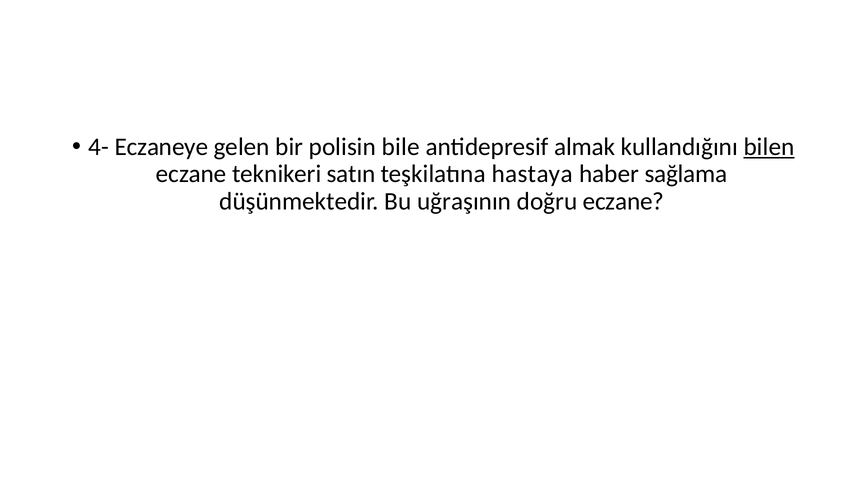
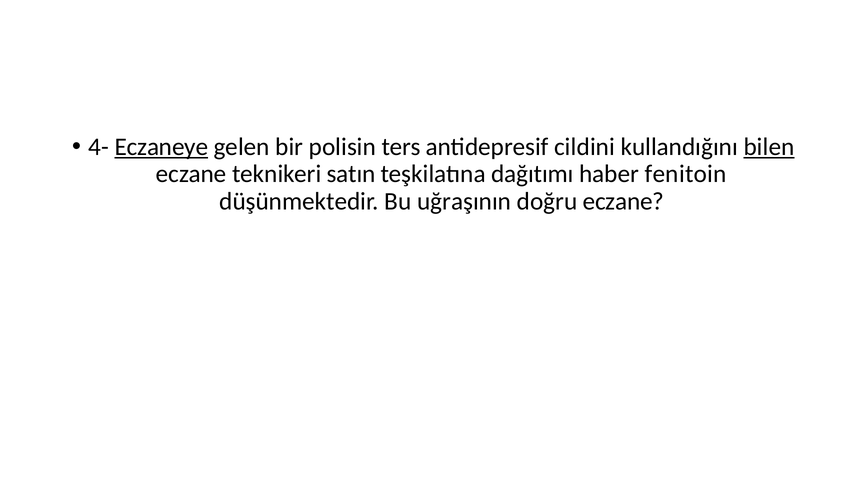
Eczaneye underline: none -> present (161, 147)
bile: bile -> ters (401, 147)
almak: almak -> cildini (585, 147)
hastaya: hastaya -> dağıtımı (532, 174)
sağlama: sağlama -> fenitoin (686, 174)
